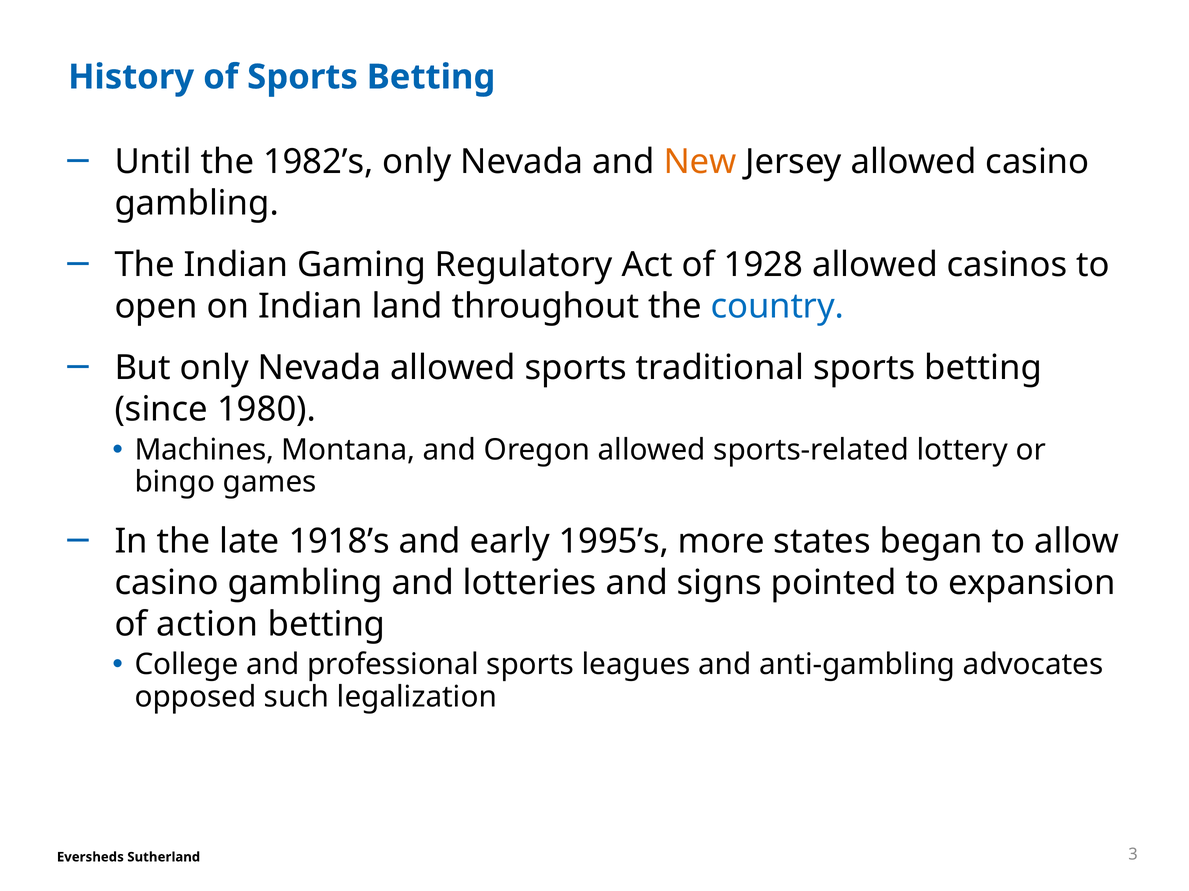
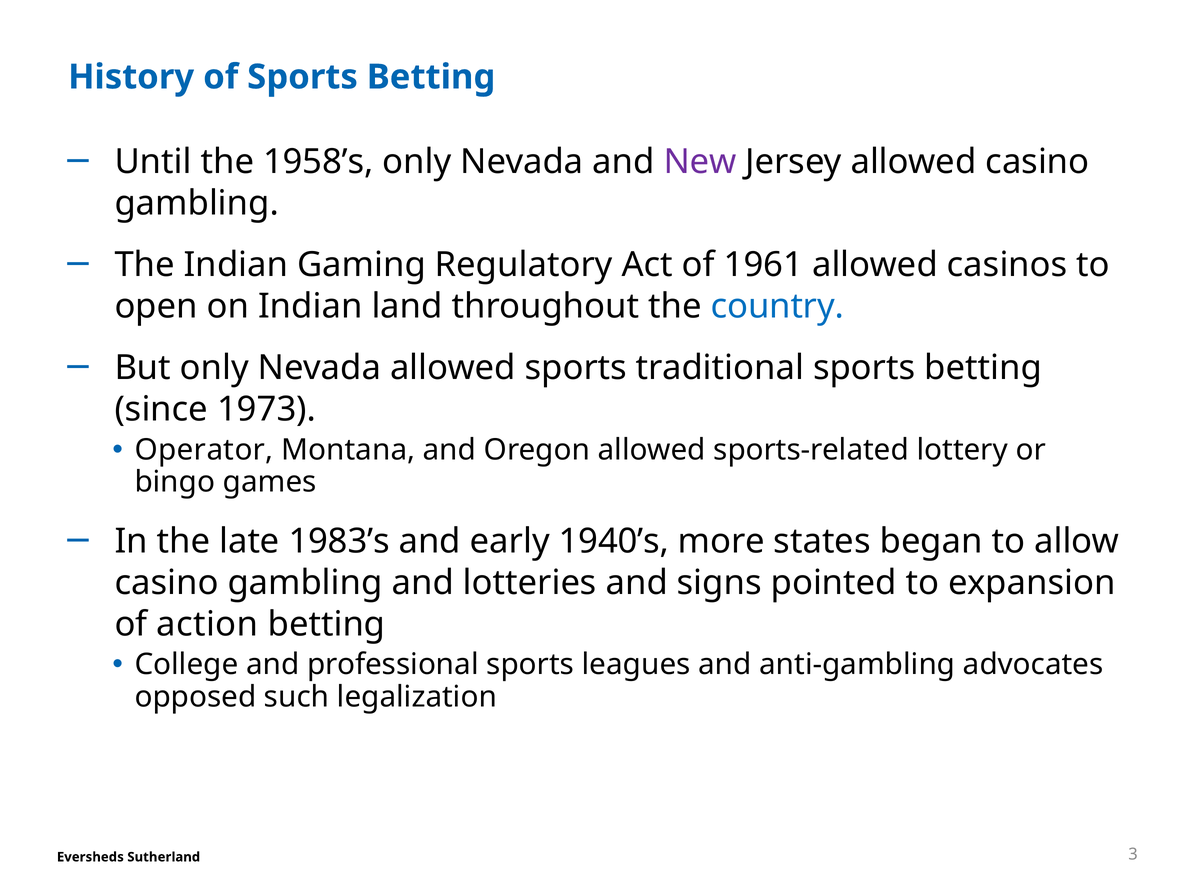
1982’s: 1982’s -> 1958’s (318, 162)
New colour: orange -> purple (700, 162)
1928: 1928 -> 1961 (763, 265)
1980: 1980 -> 1973 (267, 410)
Machines: Machines -> Operator (204, 450)
1918’s: 1918’s -> 1983’s (339, 542)
1995’s: 1995’s -> 1940’s (614, 542)
